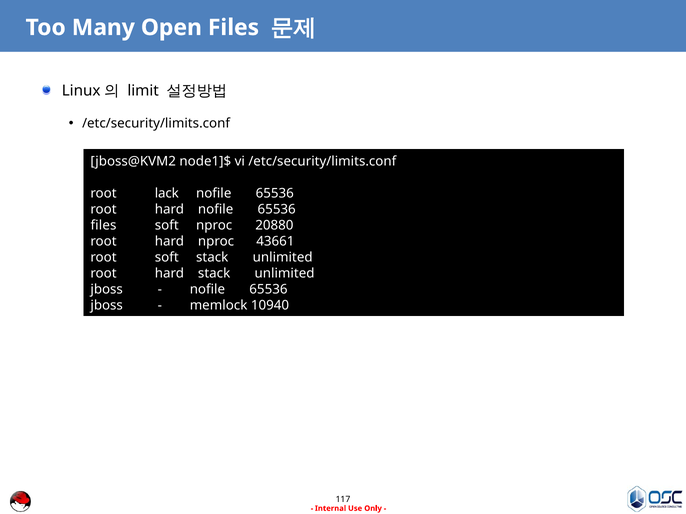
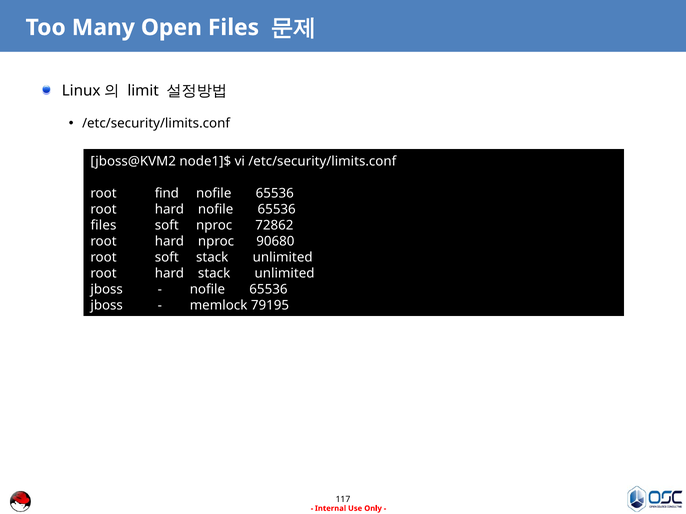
lack: lack -> find (167, 194)
20880: 20880 -> 72862 (274, 226)
43661: 43661 -> 90680 (275, 242)
10940: 10940 -> 79195 (270, 306)
